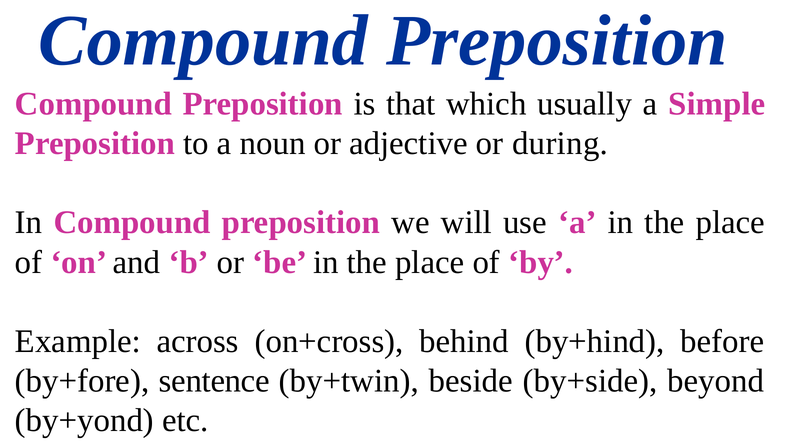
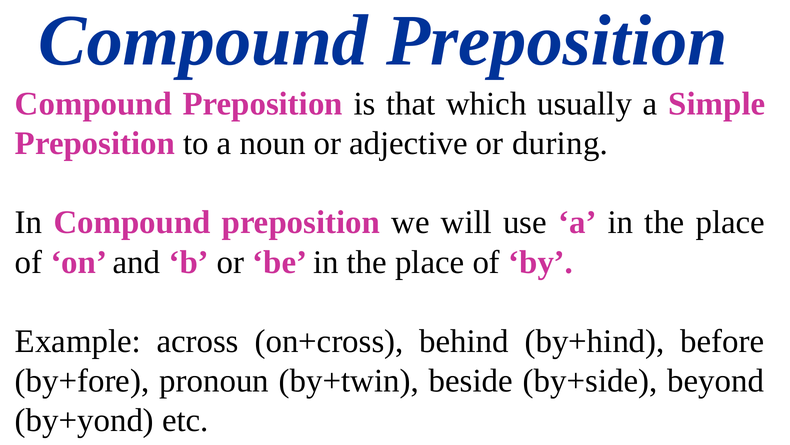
sentence: sentence -> pronoun (214, 380)
